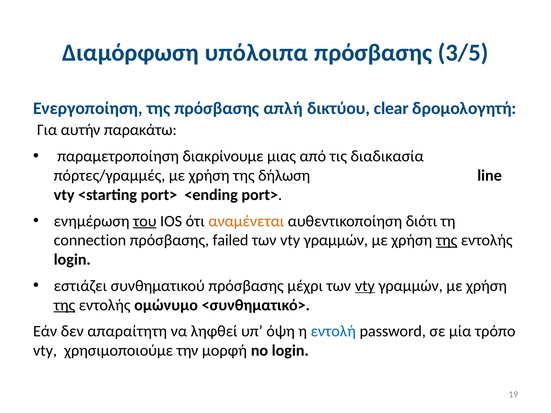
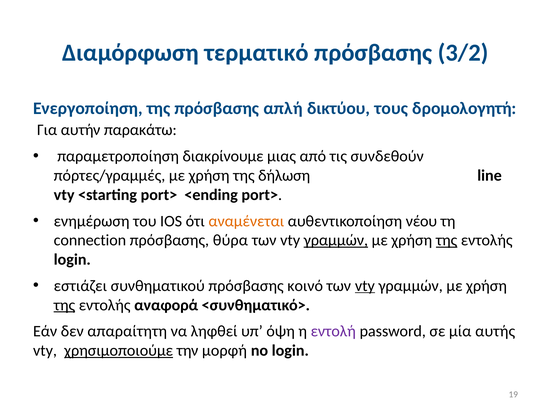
υπόλοιπα: υπόλοιπα -> τερματικό (257, 53)
3/5: 3/5 -> 3/2 (463, 53)
clear: clear -> τους (391, 108)
διαδικασία: διαδικασία -> συνδεθούν (387, 156)
του underline: present -> none (145, 221)
διότι: διότι -> νέου (421, 221)
failed: failed -> θύρα (230, 240)
γραμμών underline: none -> present (336, 240)
μέχρι: μέχρι -> κοινό (305, 286)
ομώνυμο: ομώνυμο -> αναφορά (166, 305)
εντολή colour: blue -> purple (333, 331)
τρόπο: τρόπο -> αυτής (495, 331)
χρησιμοποιούμε underline: none -> present (119, 351)
